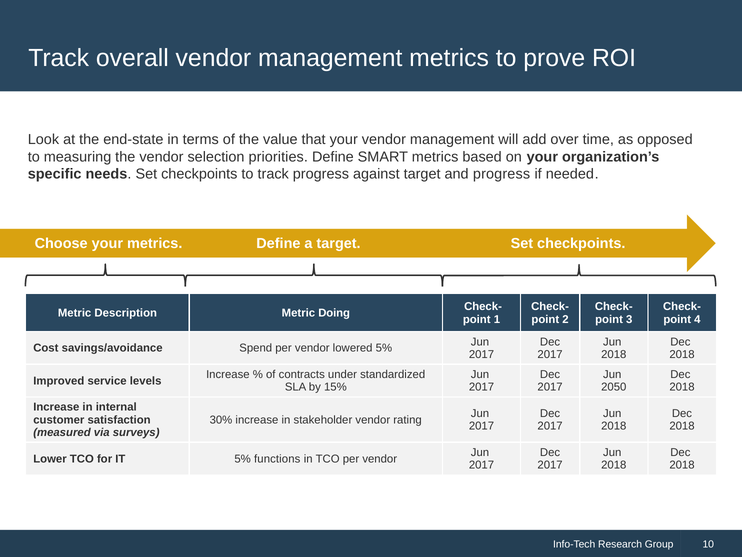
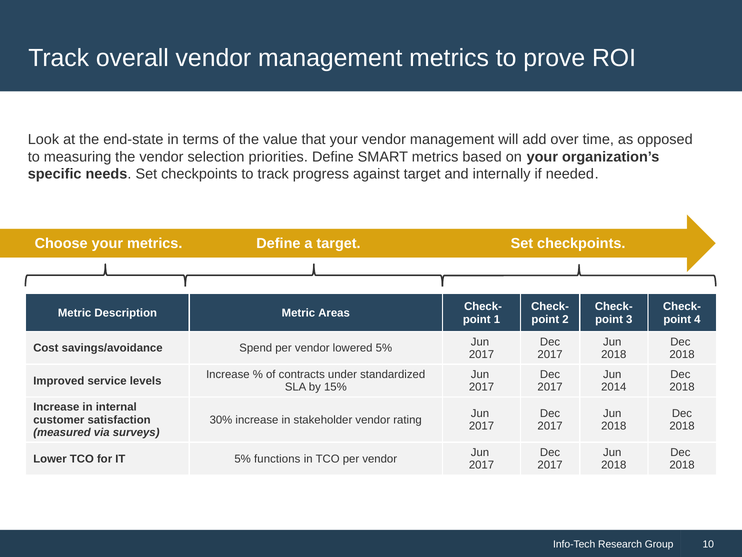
and progress: progress -> internally (502, 174)
Doing: Doing -> Areas (334, 313)
2050: 2050 -> 2014 (614, 387)
